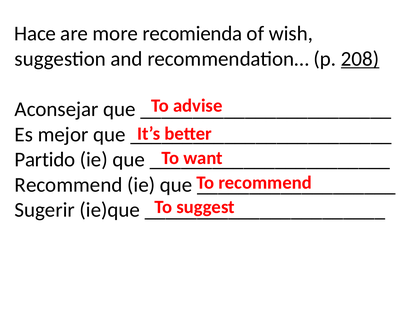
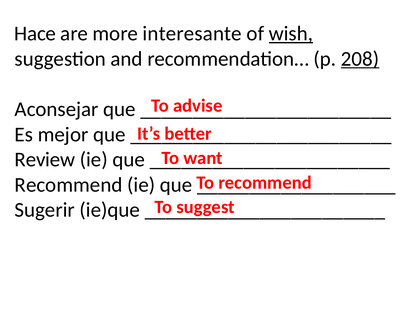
recomienda: recomienda -> interesante (192, 34)
wish underline: none -> present (291, 34)
Partido: Partido -> Review (45, 160)
